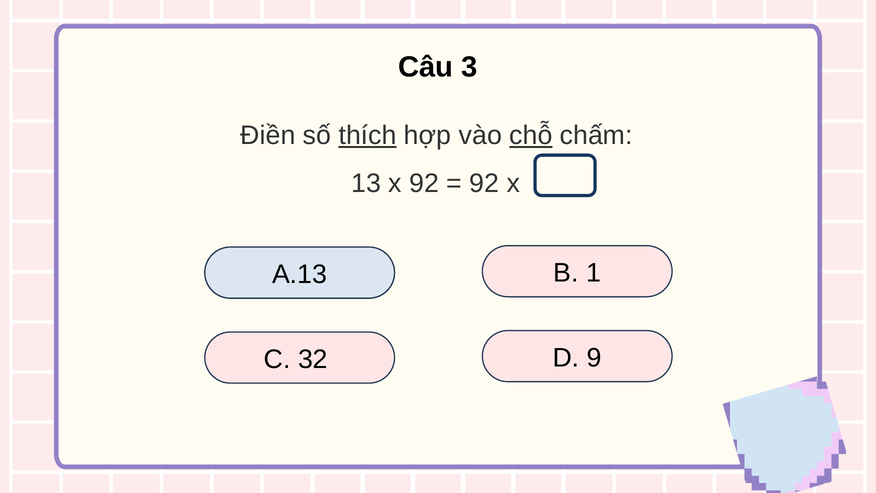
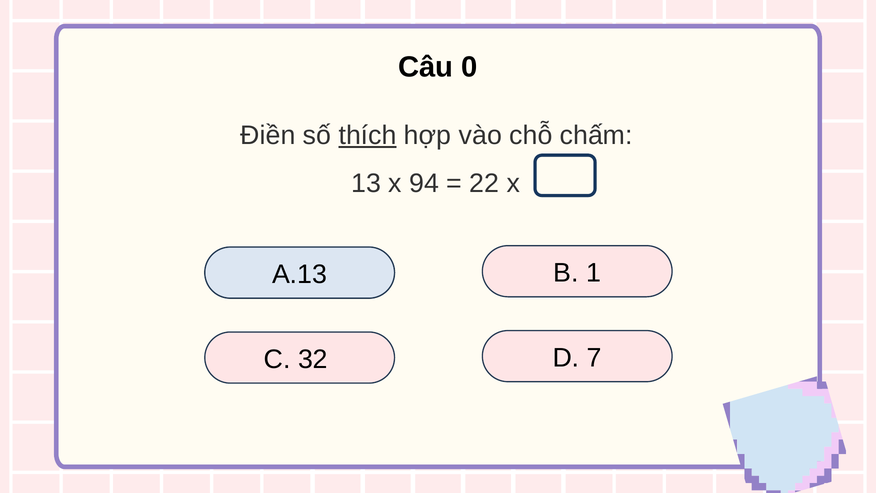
3: 3 -> 0 (469, 67)
chỗ underline: present -> none (531, 135)
x 92: 92 -> 94 (424, 184)
92: 92 -> 22 (484, 184)
9: 9 -> 7 (594, 358)
